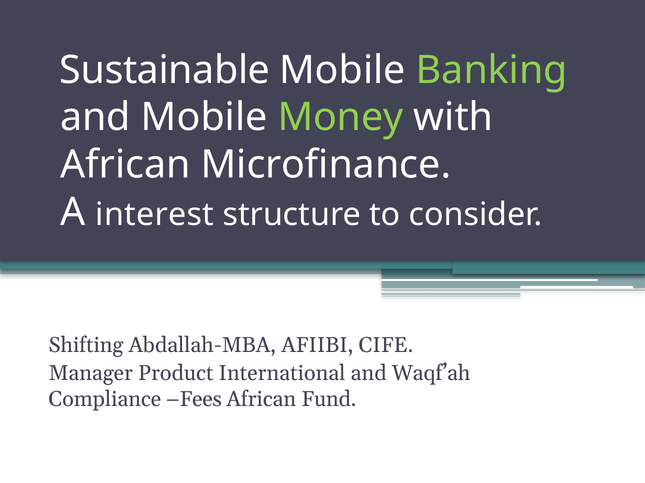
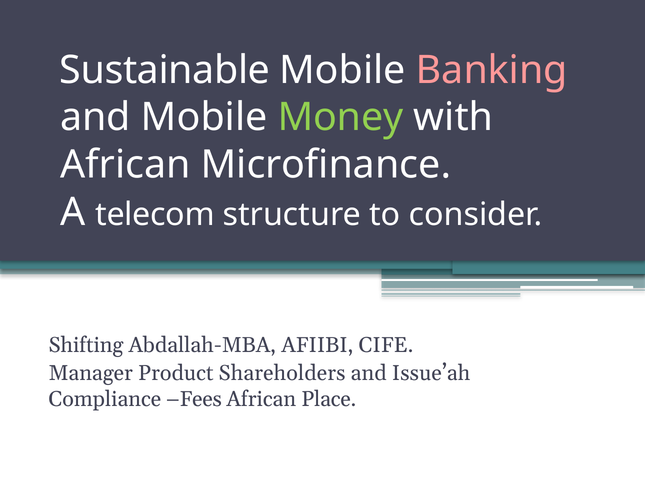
Banking colour: light green -> pink (492, 70)
interest: interest -> telecom (155, 215)
International: International -> Shareholders (282, 374)
Waqf’ah: Waqf’ah -> Issue’ah (431, 374)
Fund: Fund -> Place (329, 400)
